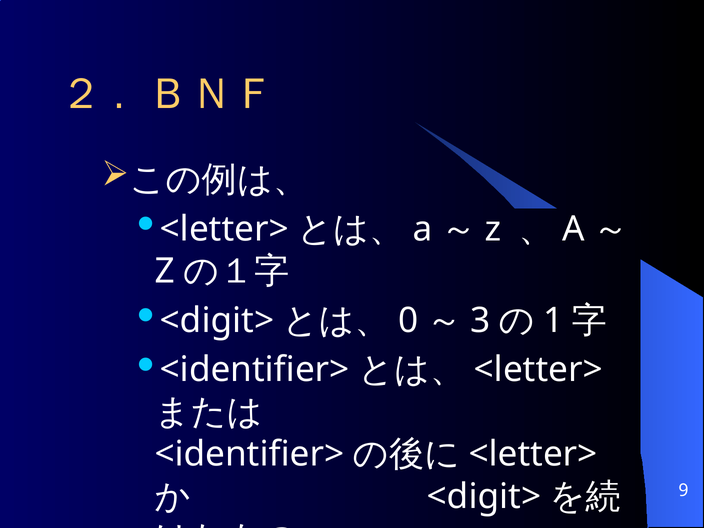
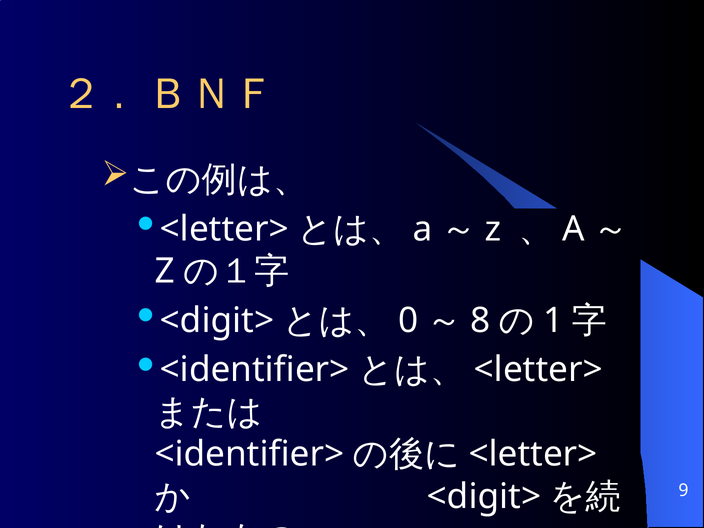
3: 3 -> 8 (481, 320)
